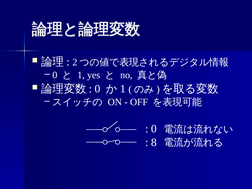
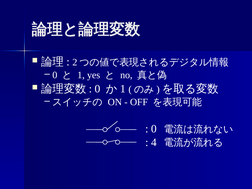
8: 8 -> 4 (154, 142)
